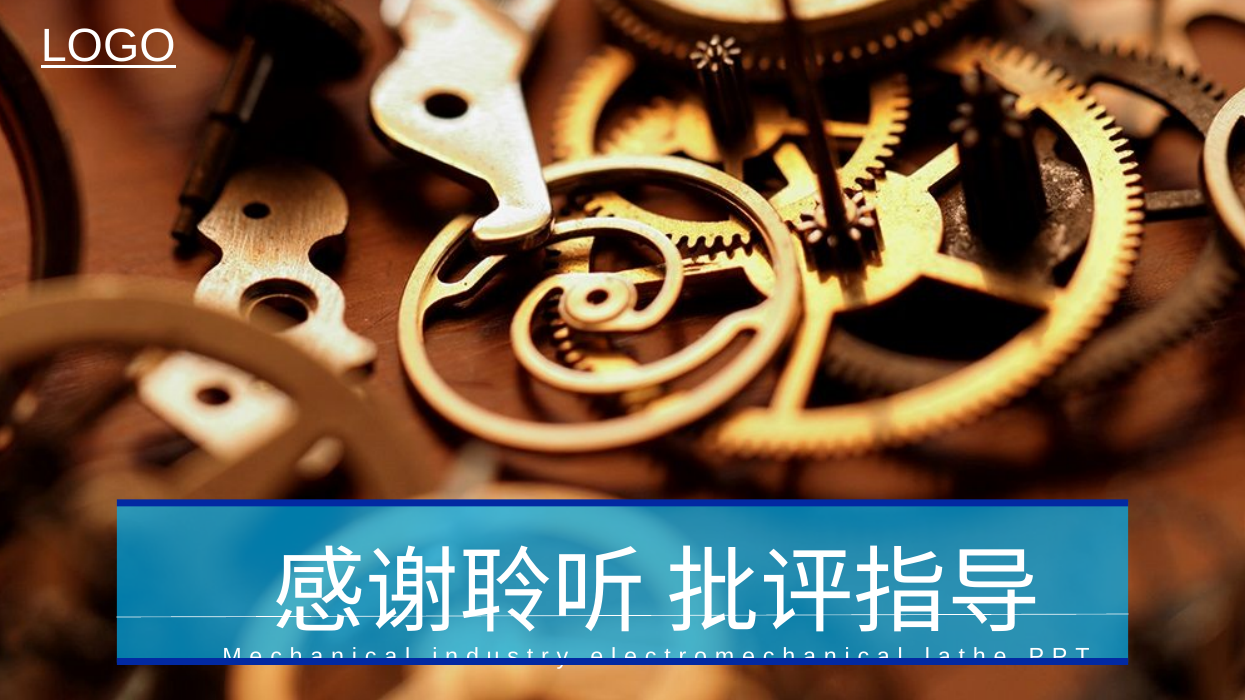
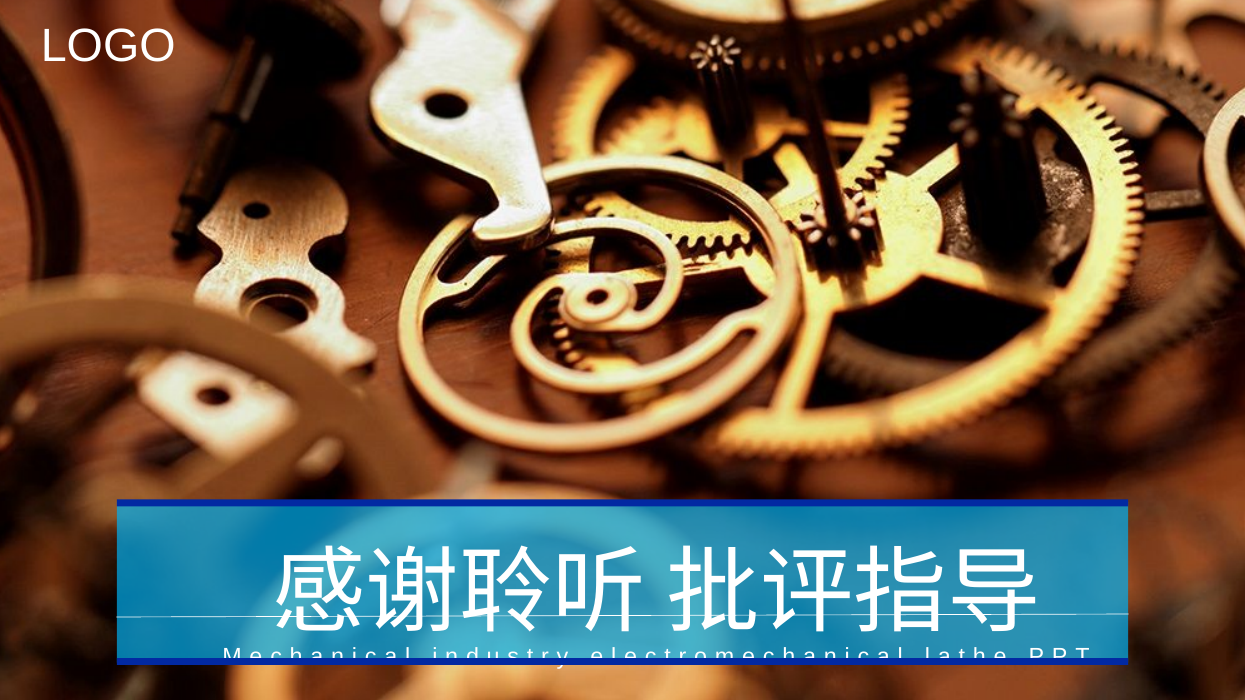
LOGO underline: present -> none (108, 46)
